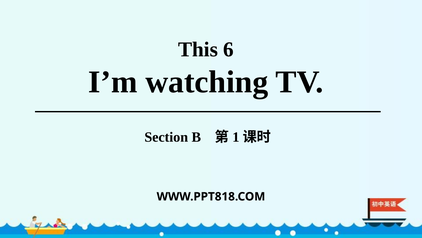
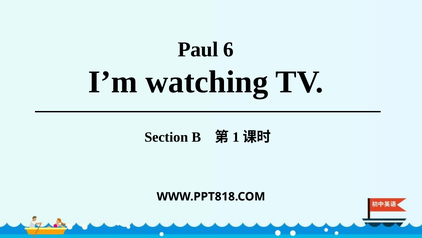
This: This -> Paul (198, 50)
